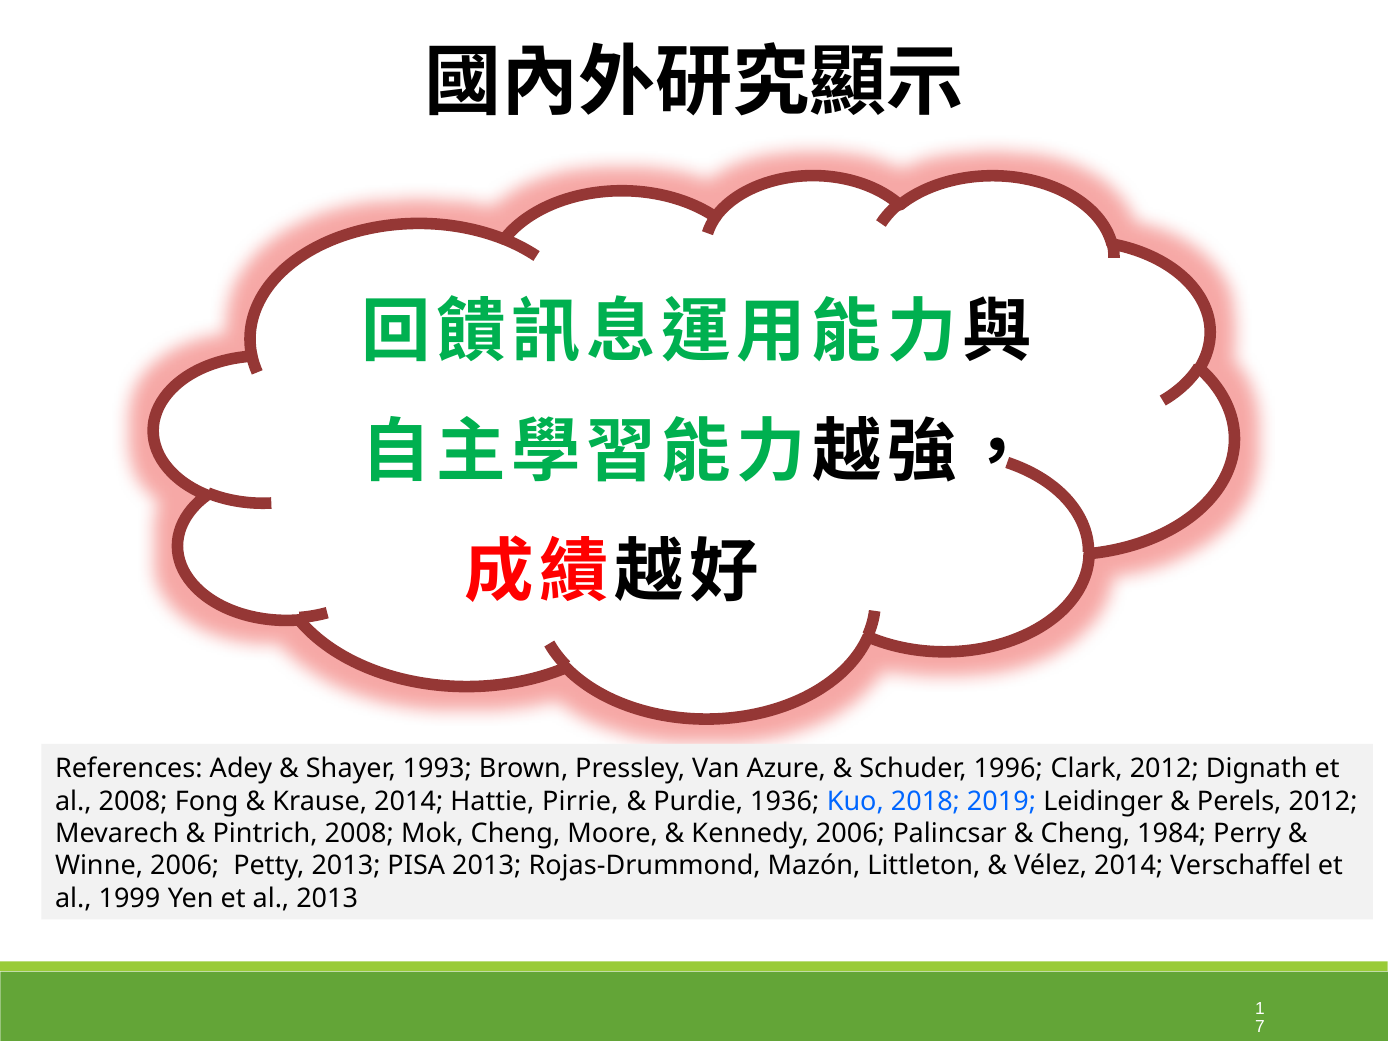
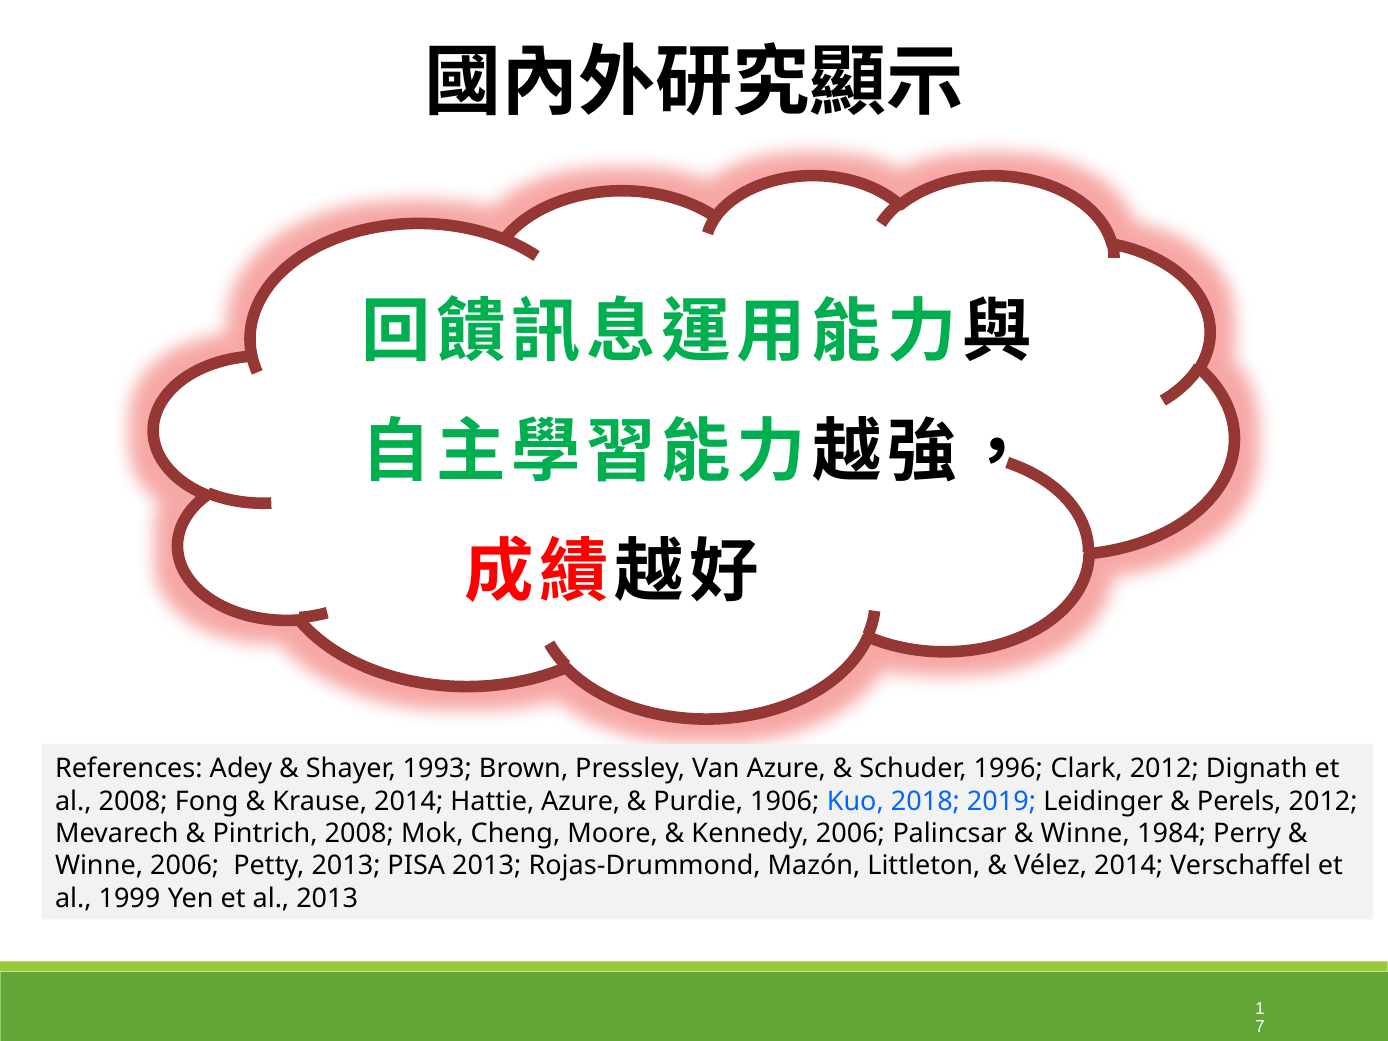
Hattie Pirrie: Pirrie -> Azure (581, 801)
1936: 1936 -> 1906 (785, 801)
Cheng: Cheng -> Winne (1085, 834)
